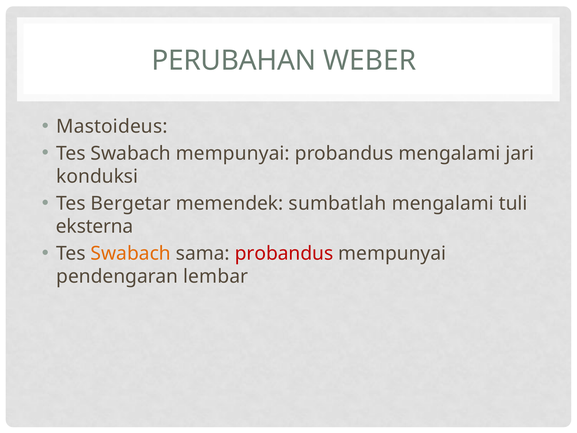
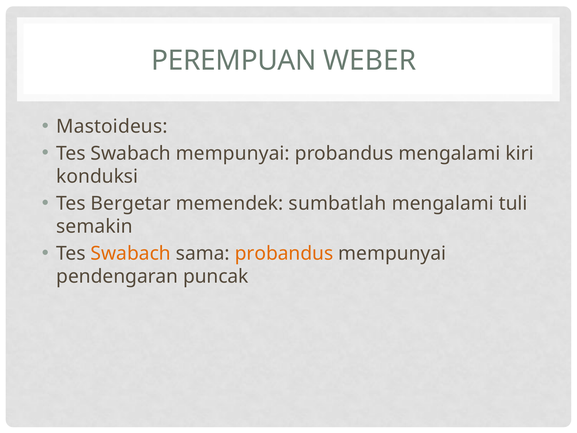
PERUBAHAN: PERUBAHAN -> PEREMPUAN (234, 61)
jari: jari -> kiri (520, 153)
eksterna: eksterna -> semakin (95, 226)
probandus colour: red -> orange (284, 253)
lembar: lembar -> puncak (216, 276)
